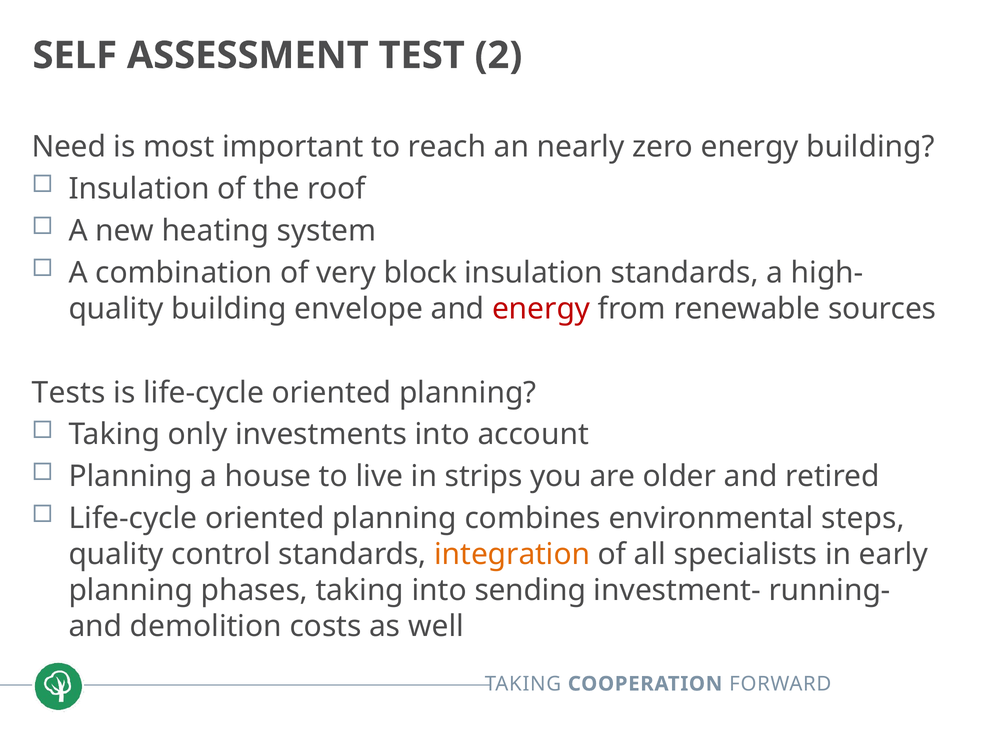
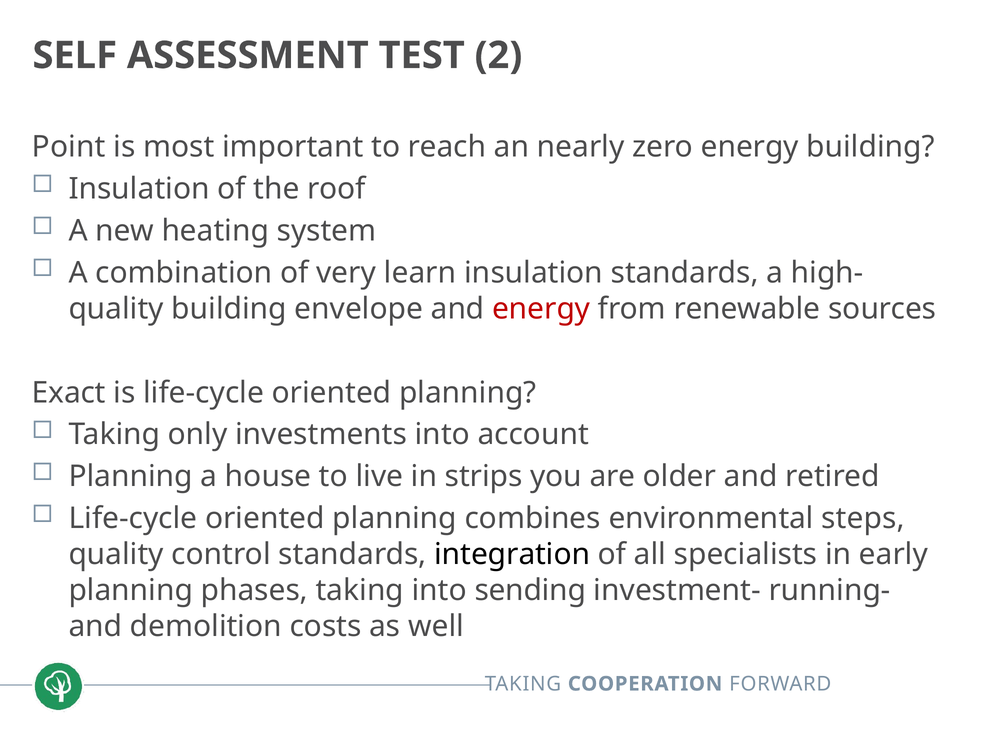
Need: Need -> Point (69, 147)
block: block -> learn (420, 273)
Tests: Tests -> Exact (69, 393)
integration colour: orange -> black (512, 554)
